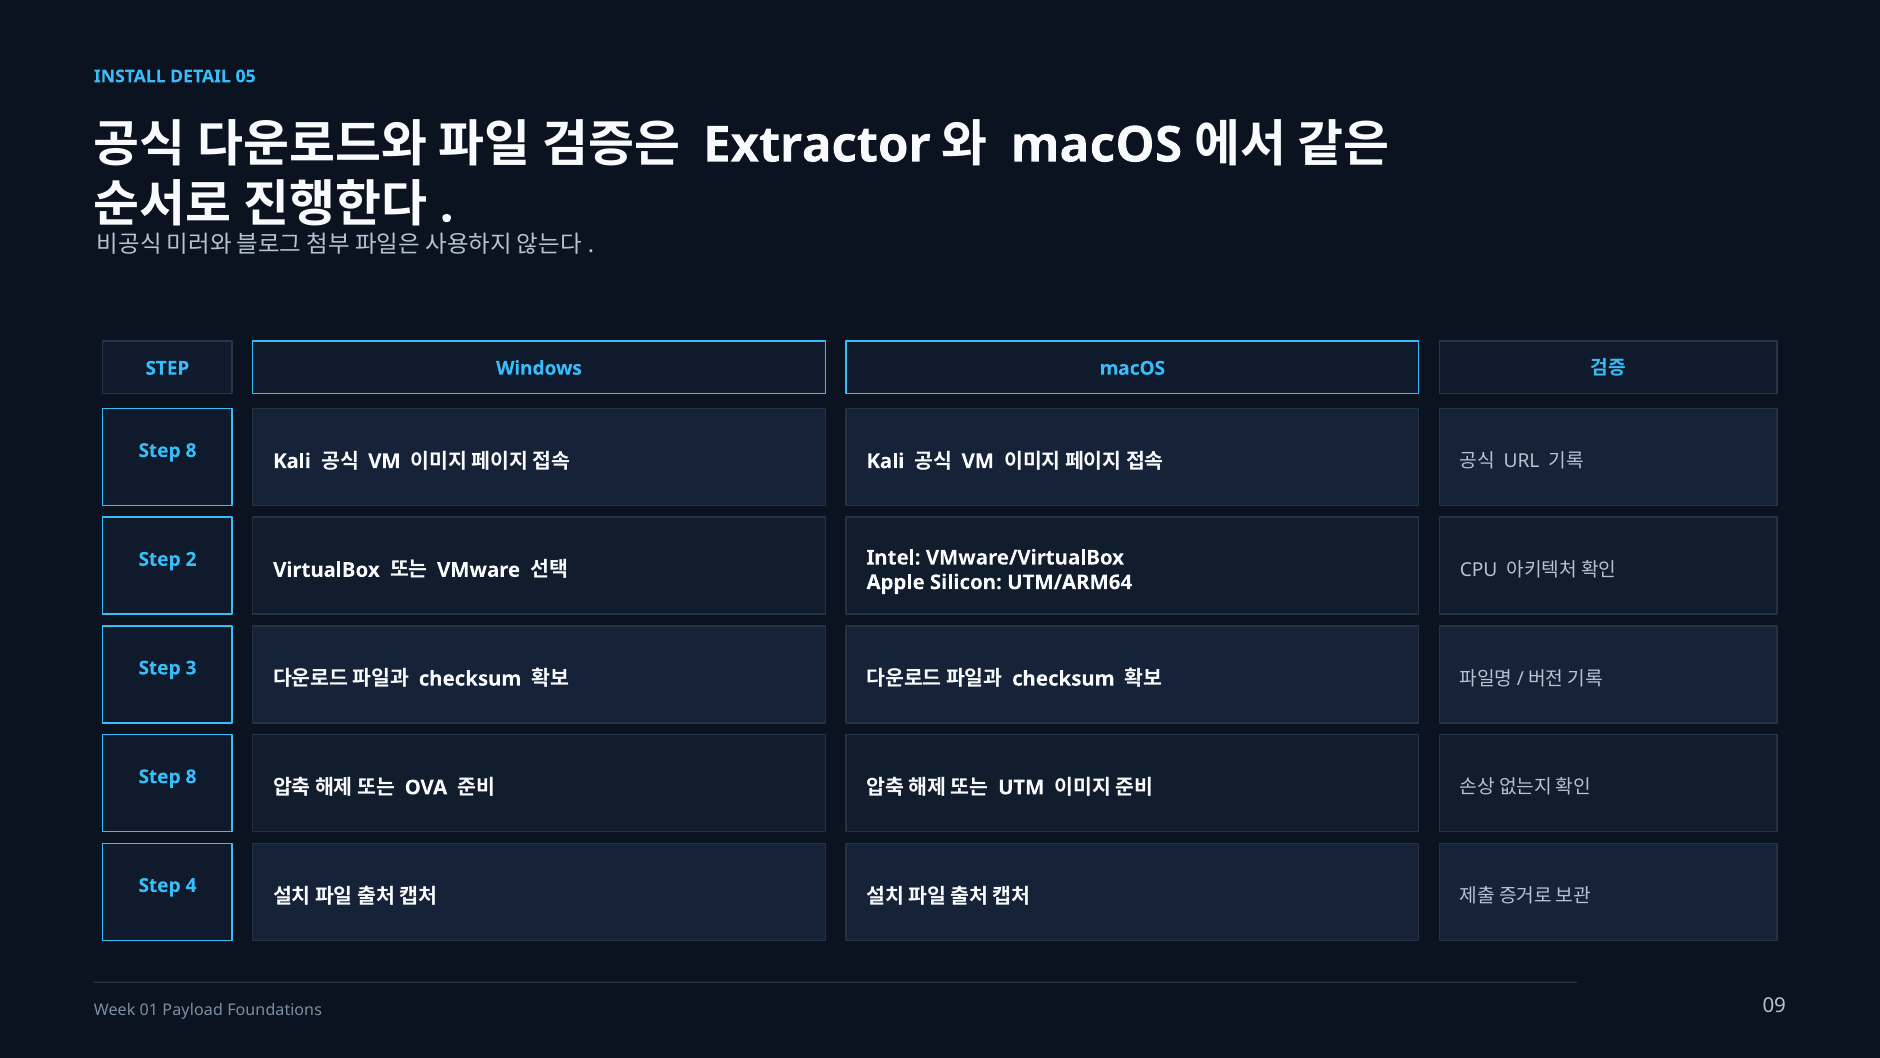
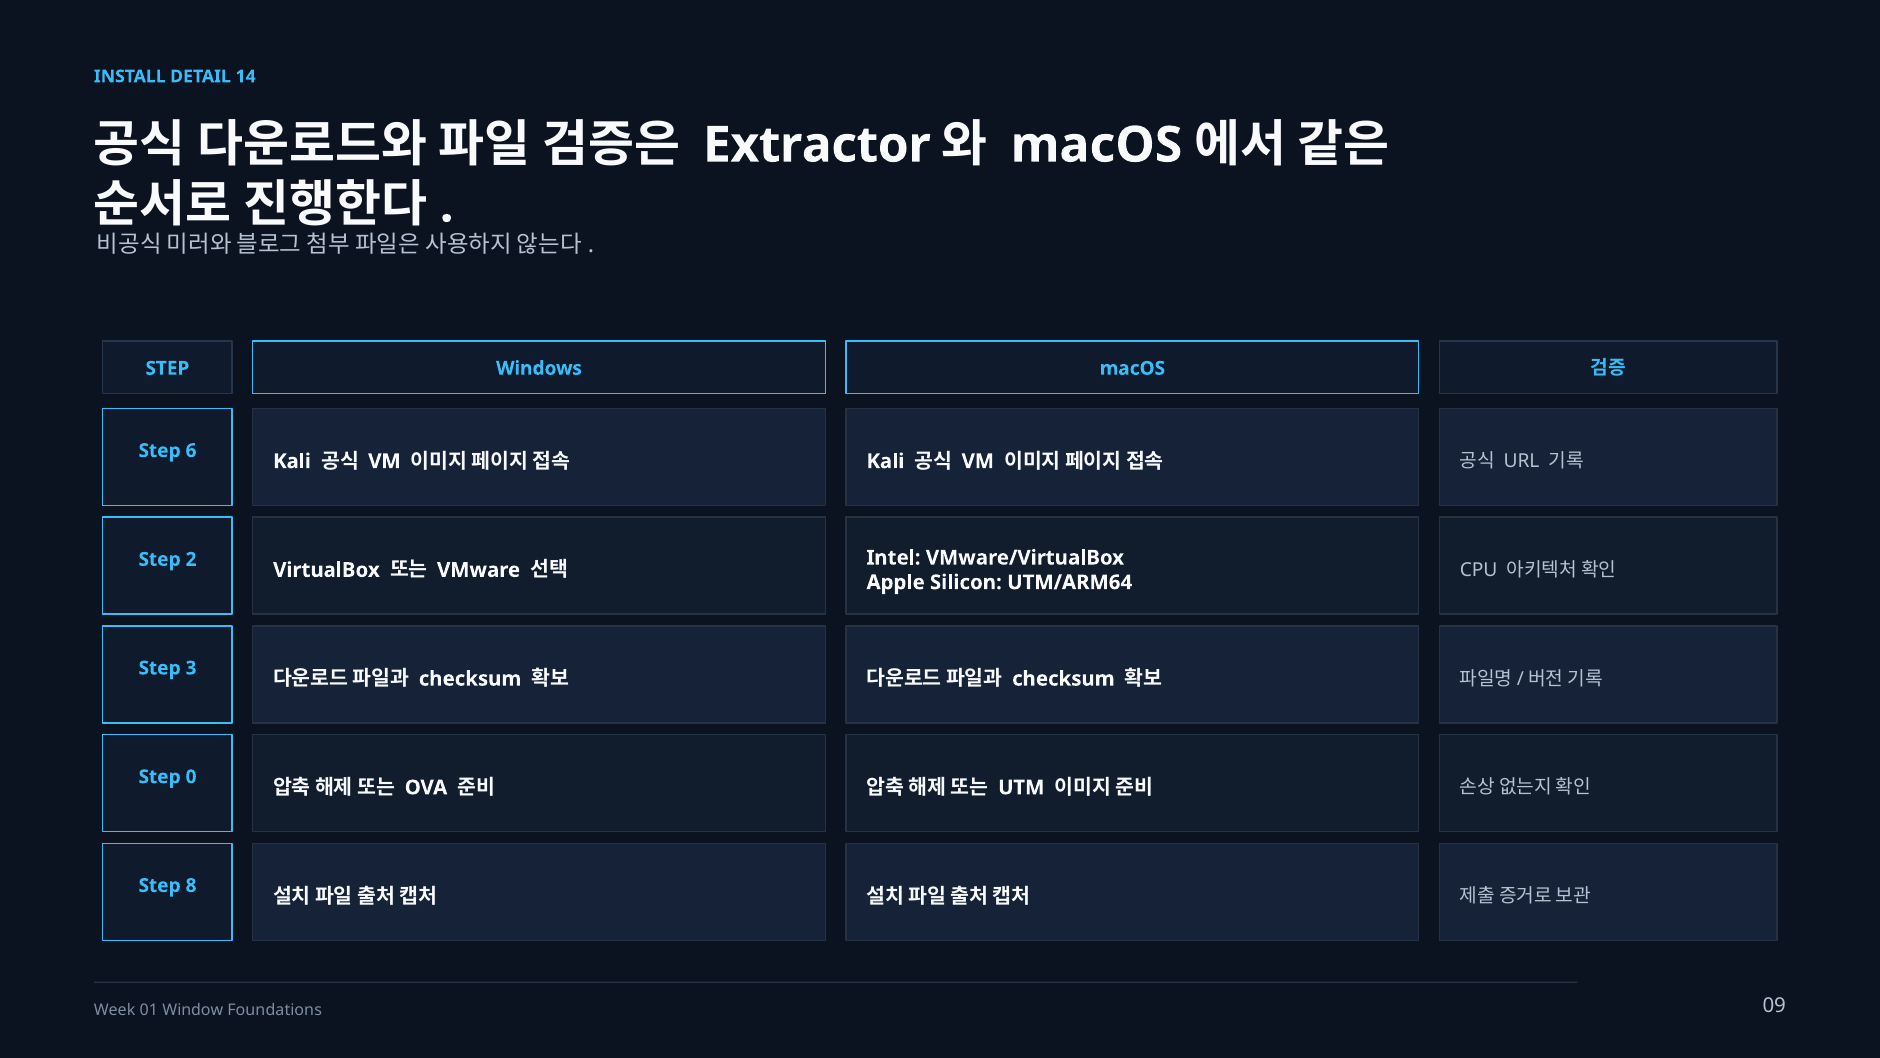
05: 05 -> 14 (246, 76)
8: 8 -> 6 (191, 450)
8: 8 -> 0 (191, 776)
4: 4 -> 8 (191, 885)
Payload: Payload -> Window (193, 1010)
